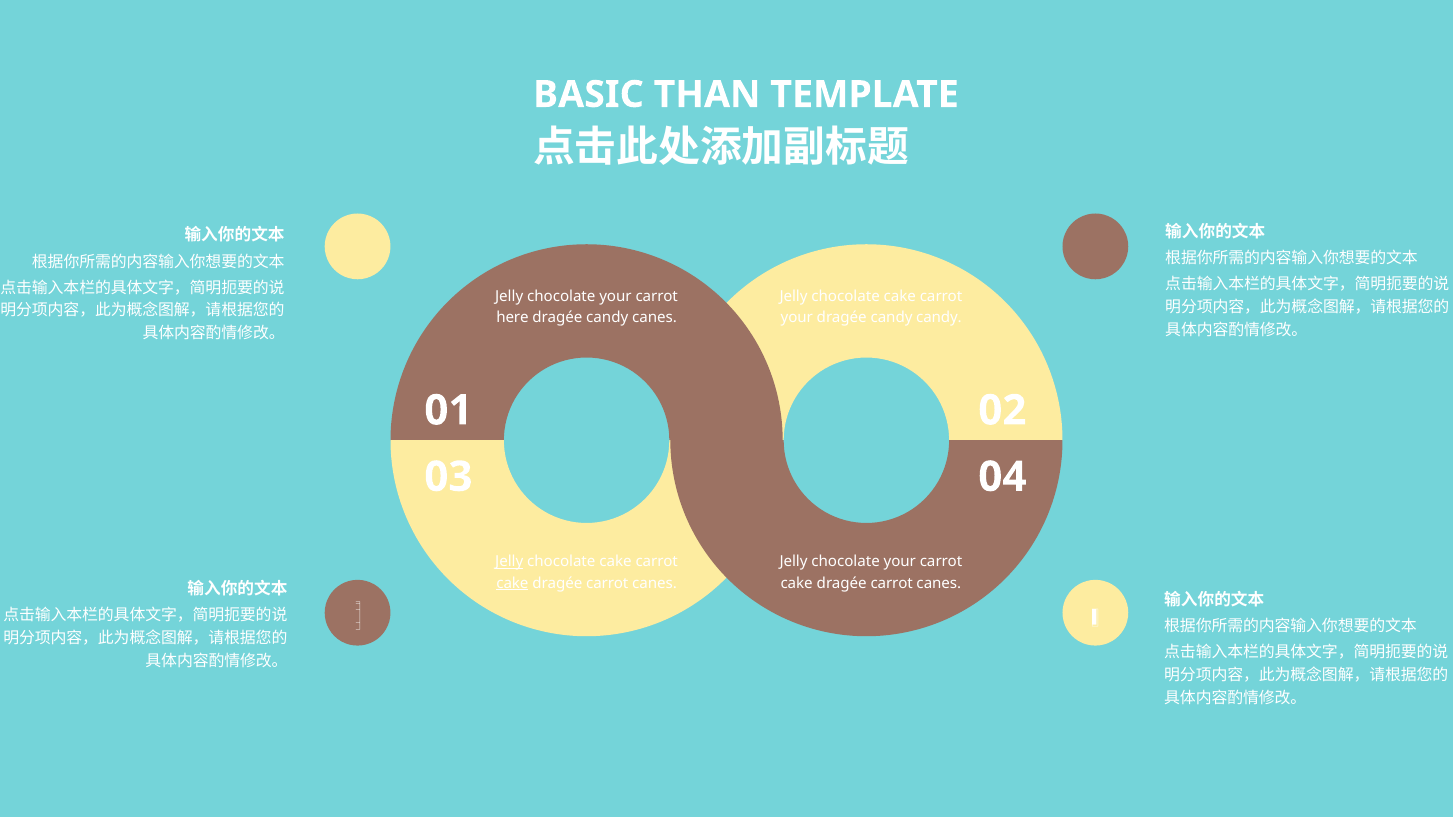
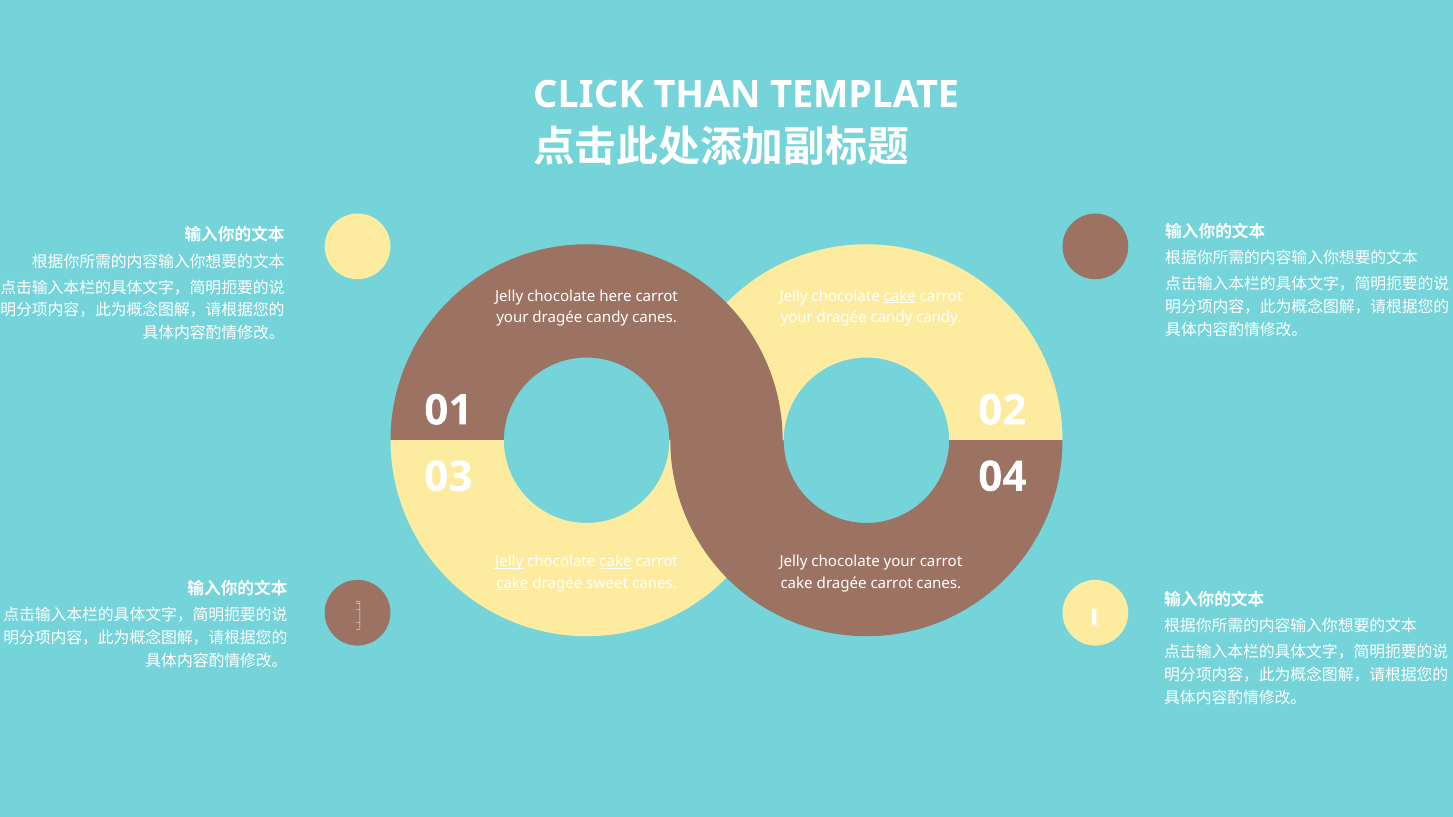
BASIC: BASIC -> CLICK (588, 95)
your: your -> here (616, 296)
cake underline: none -> present (900, 296)
here: here -> your (512, 318)
cake underline: none -> present (615, 562)
carrot: carrot -> sweet (607, 583)
